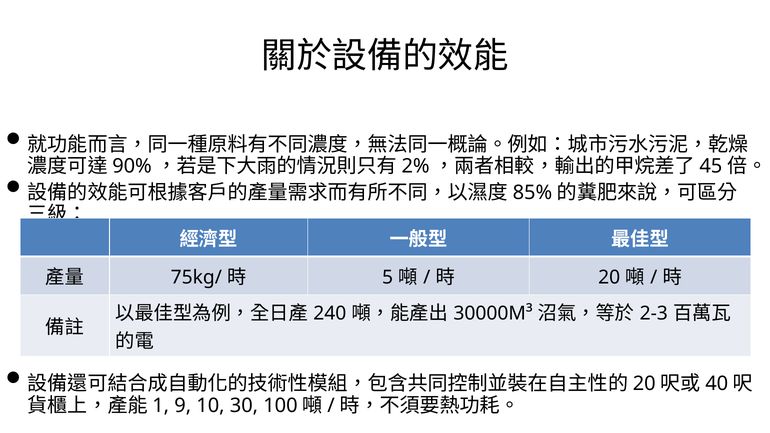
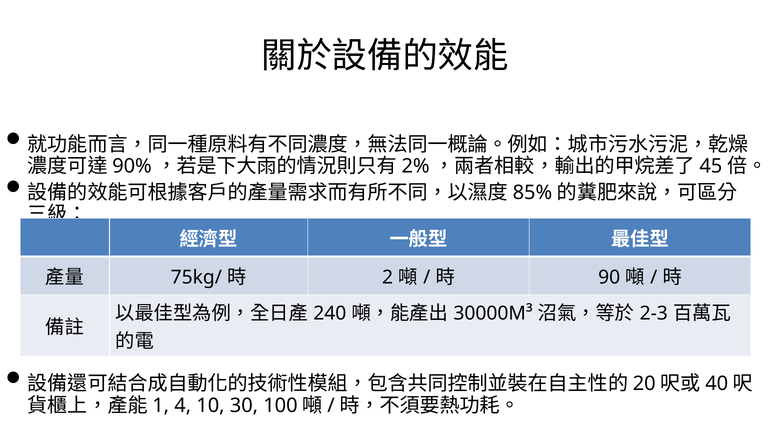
5: 5 -> 2 (388, 278)
20: 20 -> 90 (609, 278)
9: 9 -> 4 (183, 406)
